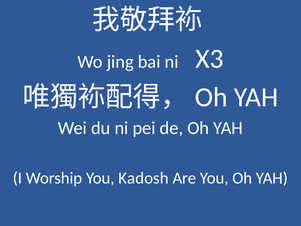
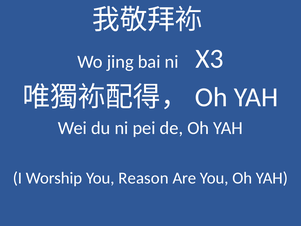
Kadosh: Kadosh -> Reason (144, 178)
